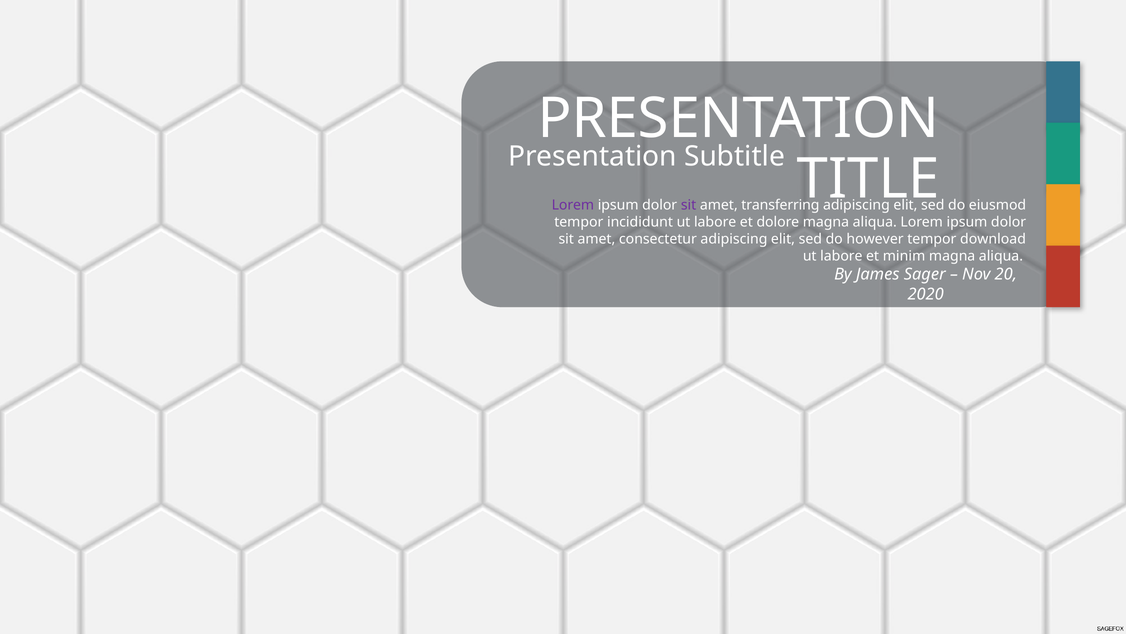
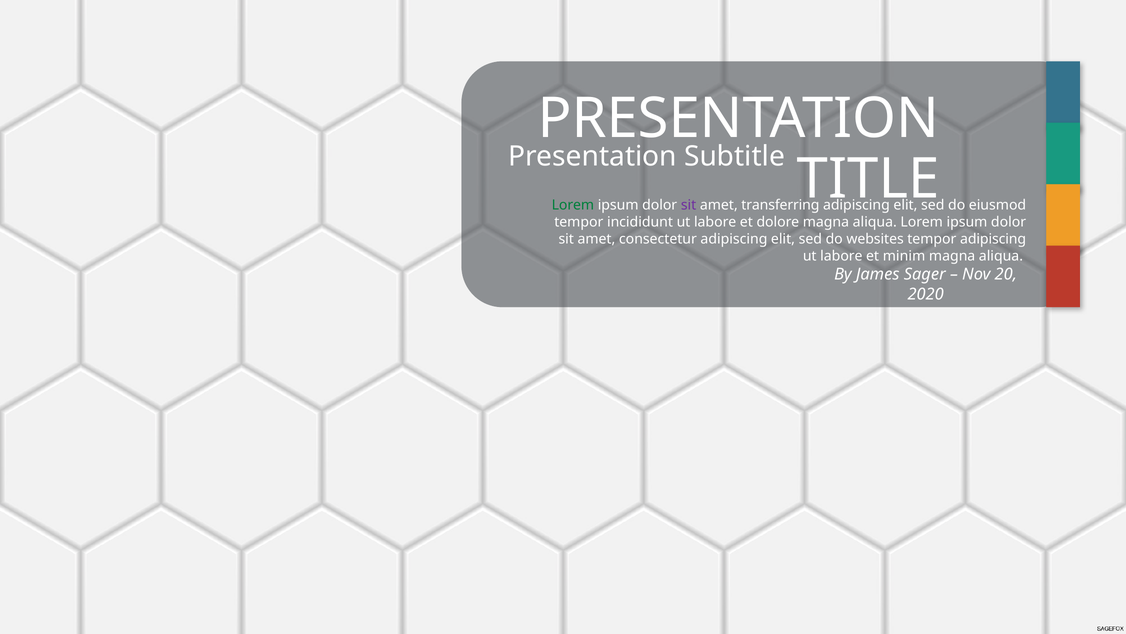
Lorem colour: purple -> green (573, 205)
however: however -> websites (875, 239)
tempor download: download -> adipiscing (993, 239)
